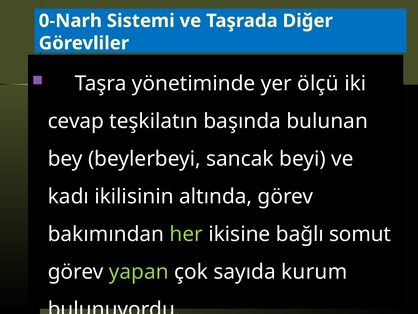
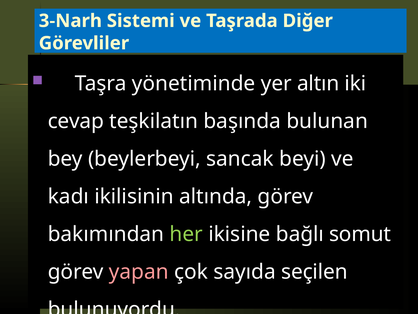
0-Narh: 0-Narh -> 3-Narh (70, 21)
ölçü: ölçü -> altın (318, 83)
yapan colour: light green -> pink (139, 271)
kurum: kurum -> seçilen (314, 271)
